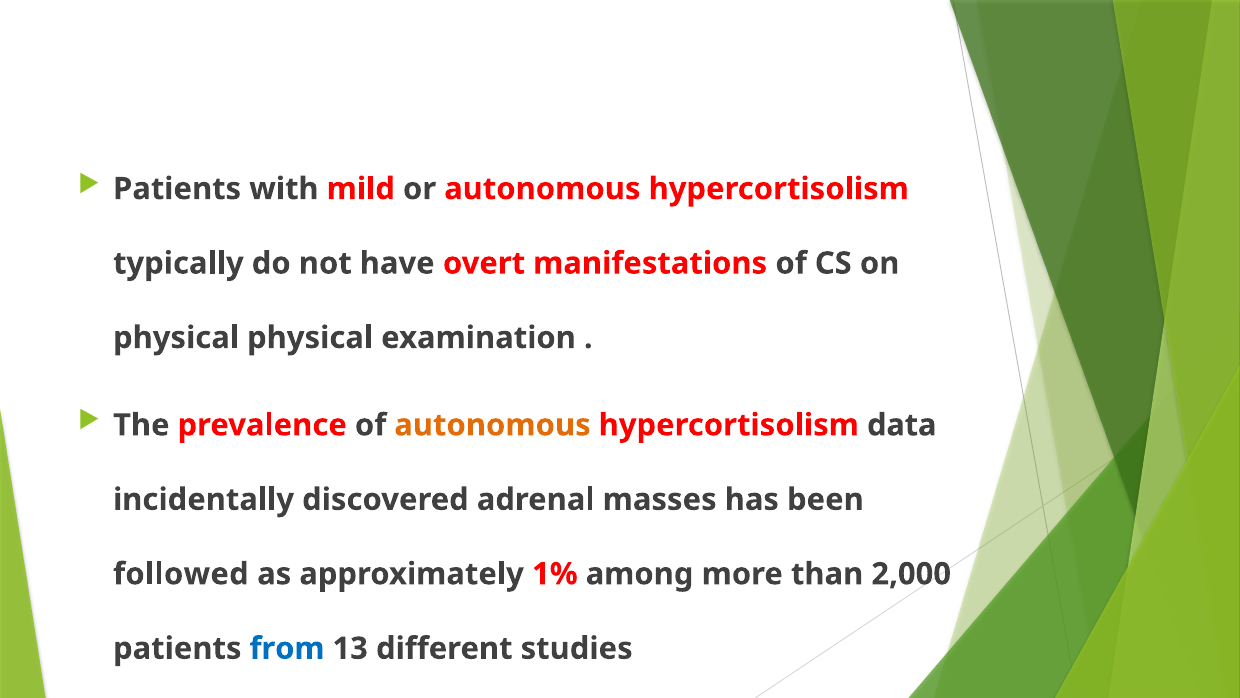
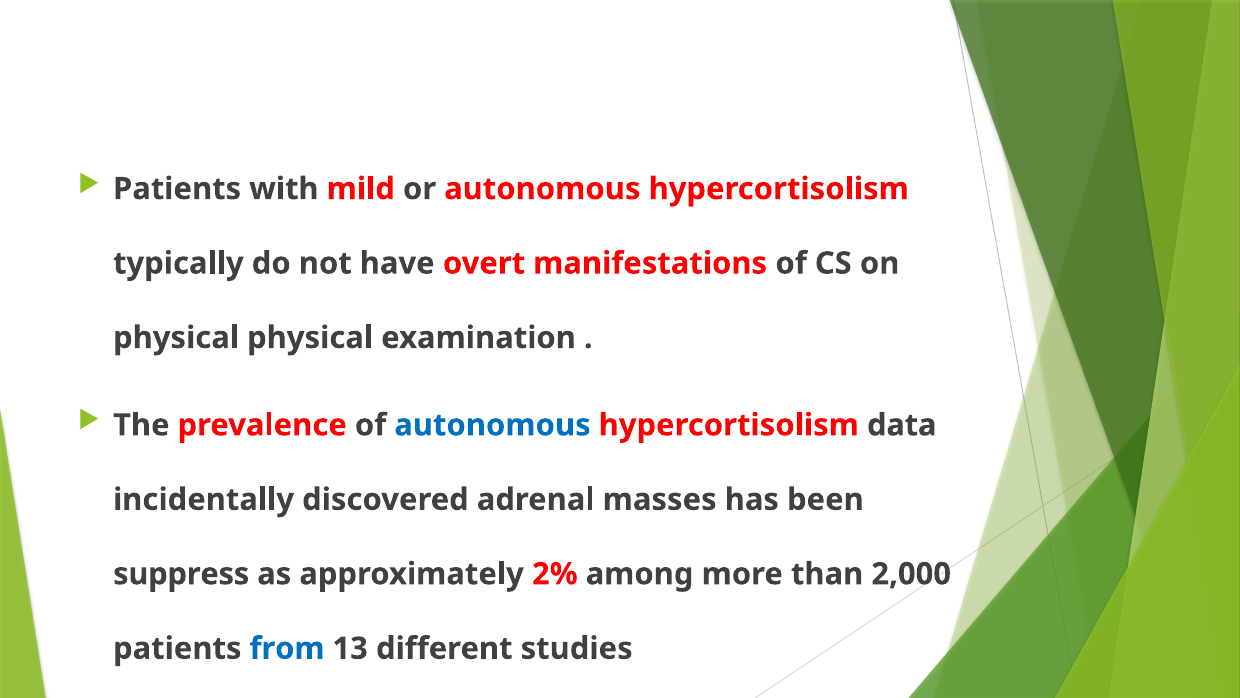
autonomous colour: orange -> blue (492, 425)
followed: followed -> suppress (181, 574)
1%: 1% -> 2% (555, 574)
